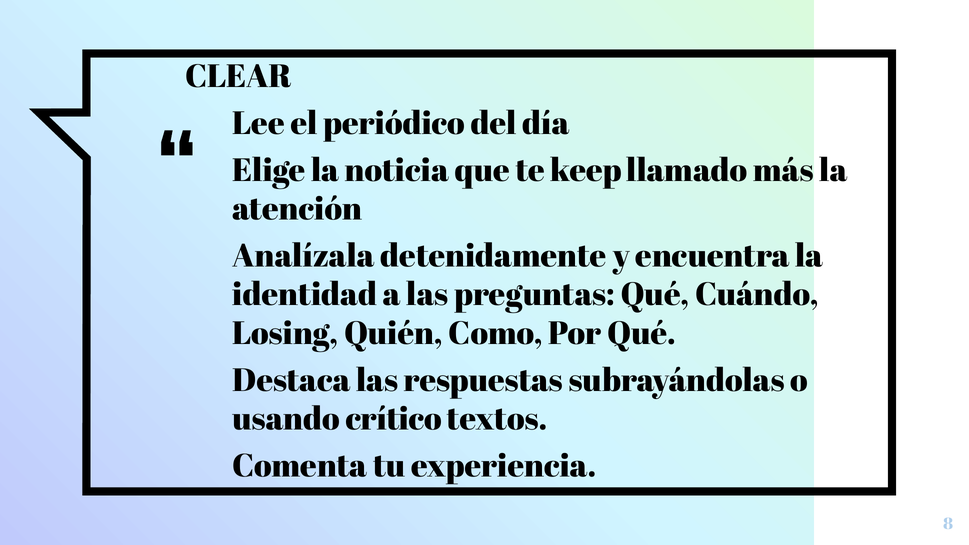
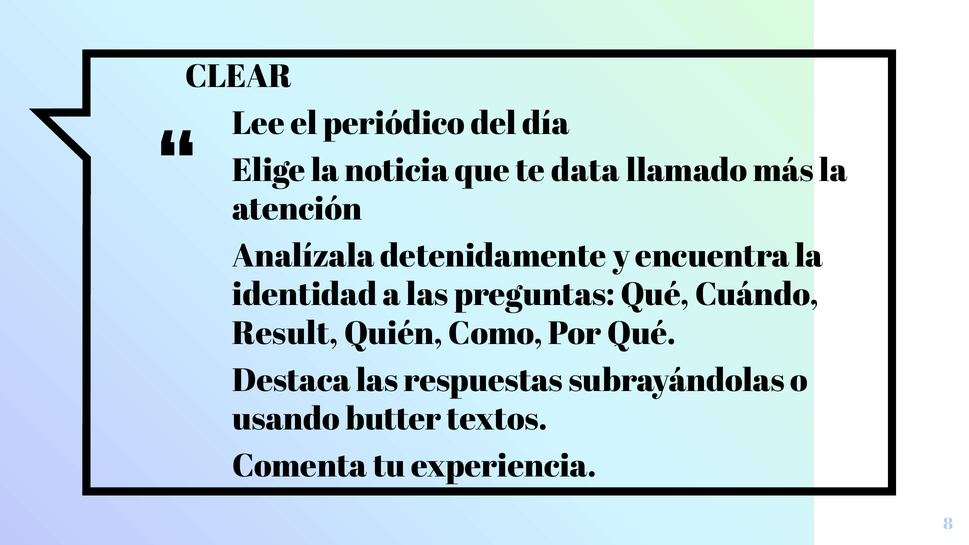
keep: keep -> data (586, 170)
Losing: Losing -> Result (285, 334)
crítico: crítico -> butter (394, 419)
